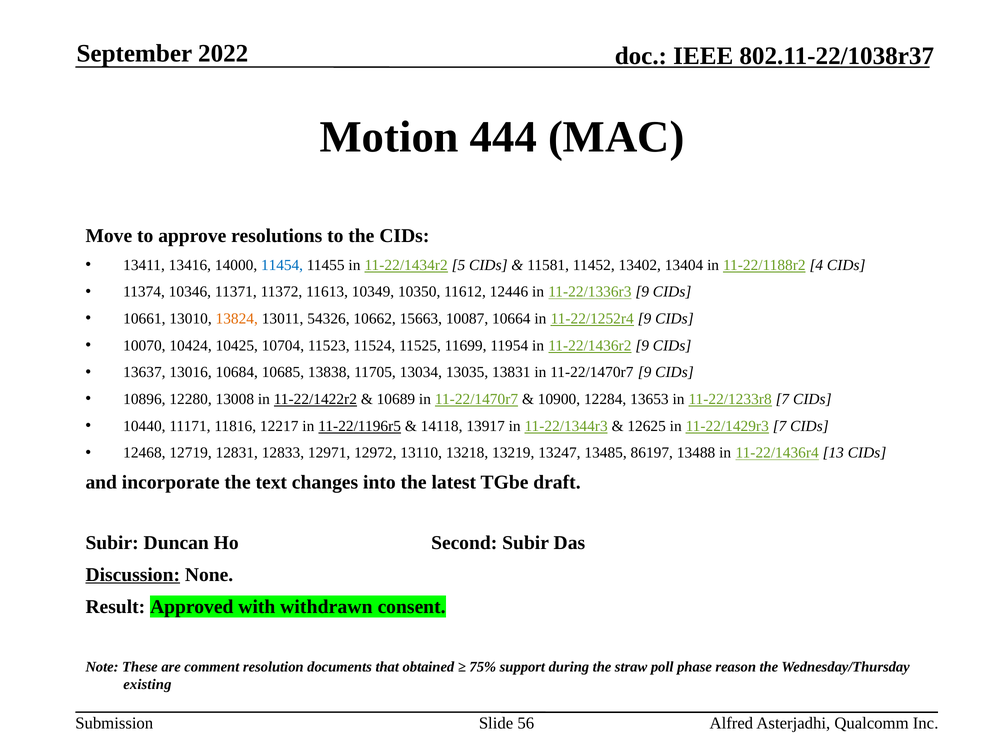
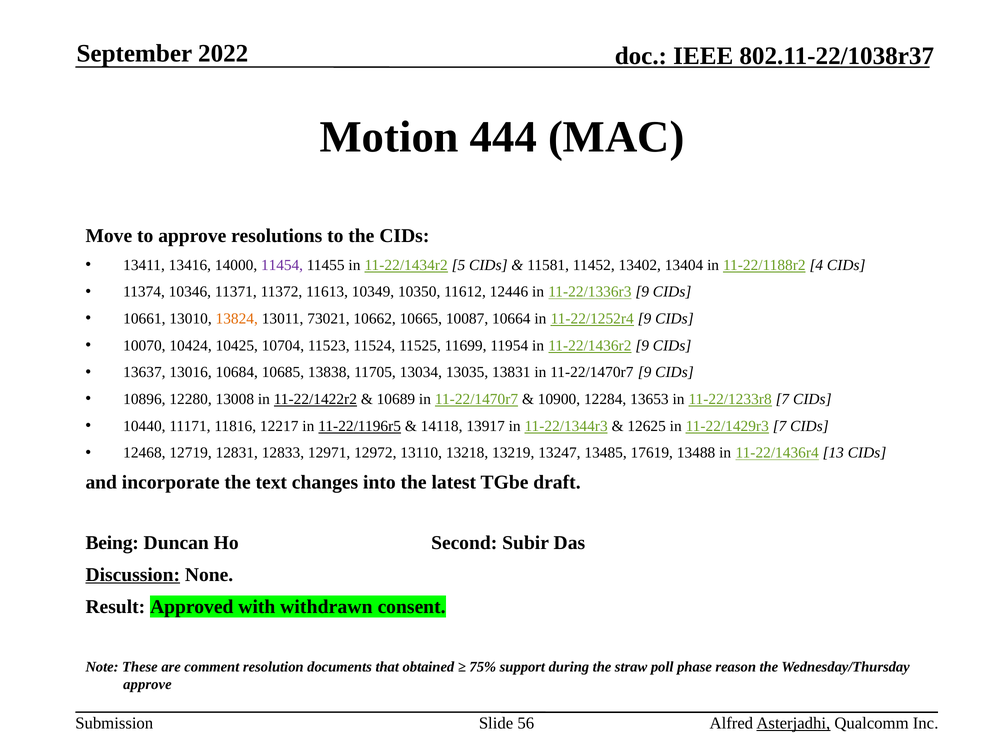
11454 colour: blue -> purple (282, 265)
54326: 54326 -> 73021 (328, 319)
15663: 15663 -> 10665 (421, 319)
86197: 86197 -> 17619 (652, 453)
Subir: Subir -> Being (112, 543)
existing: existing -> approve (147, 684)
Asterjadhi underline: none -> present (793, 723)
